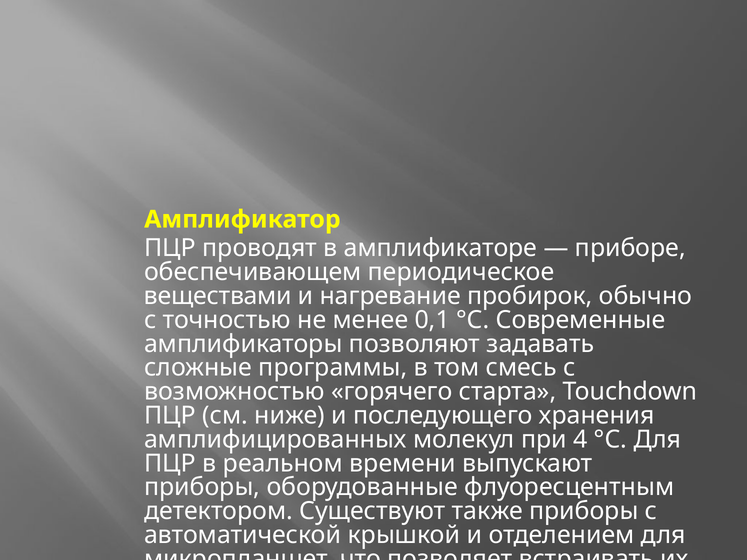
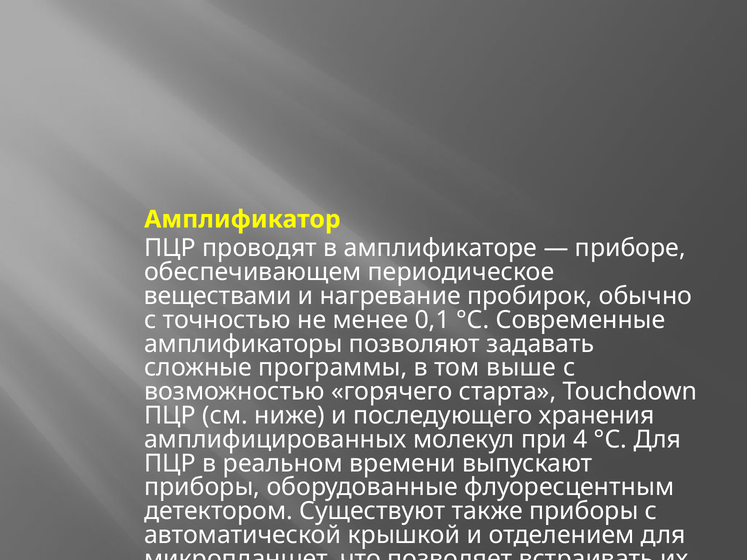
смесь: смесь -> выше (521, 368)
